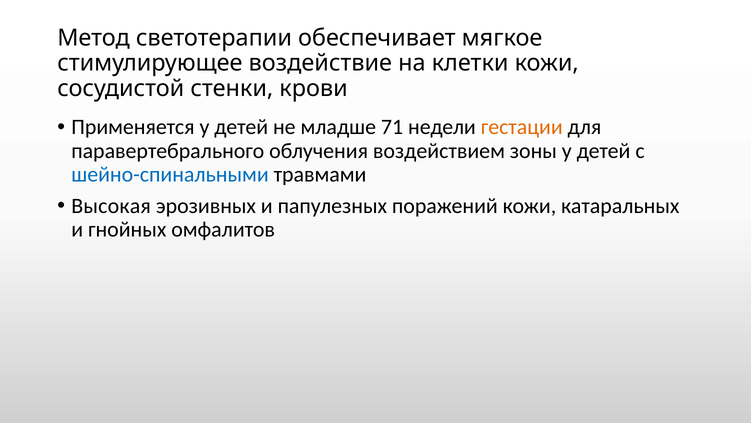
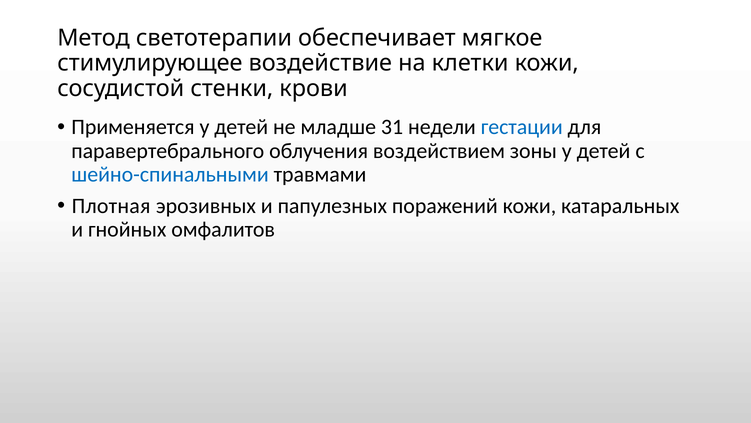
71: 71 -> 31 (392, 127)
гестации colour: orange -> blue (522, 127)
Высокая: Высокая -> Плотная (111, 206)
